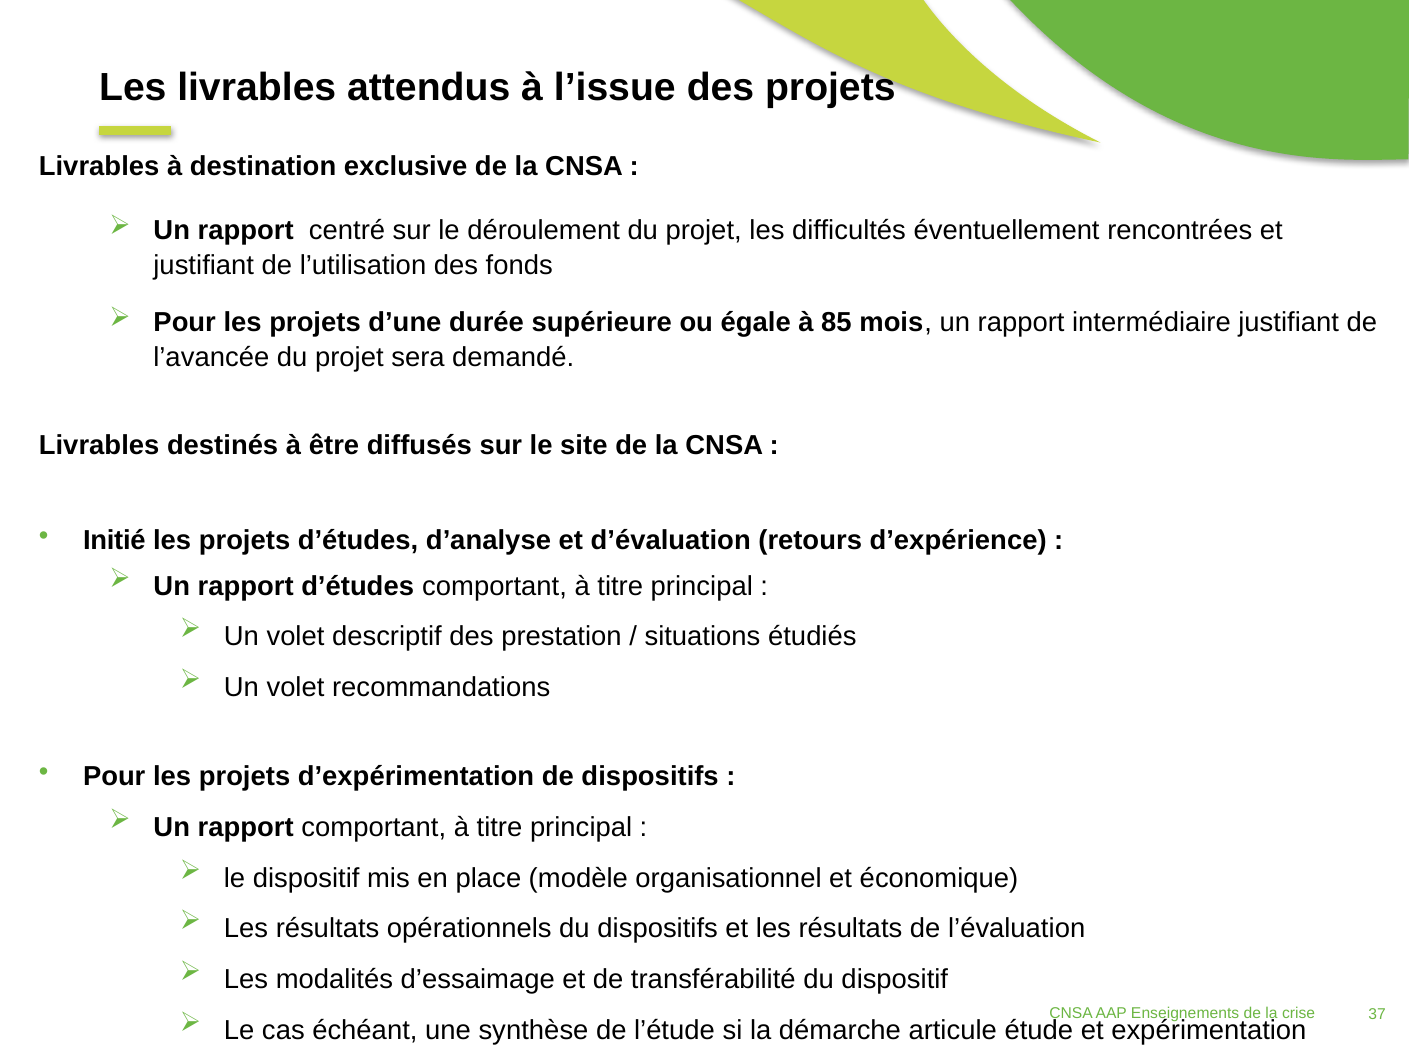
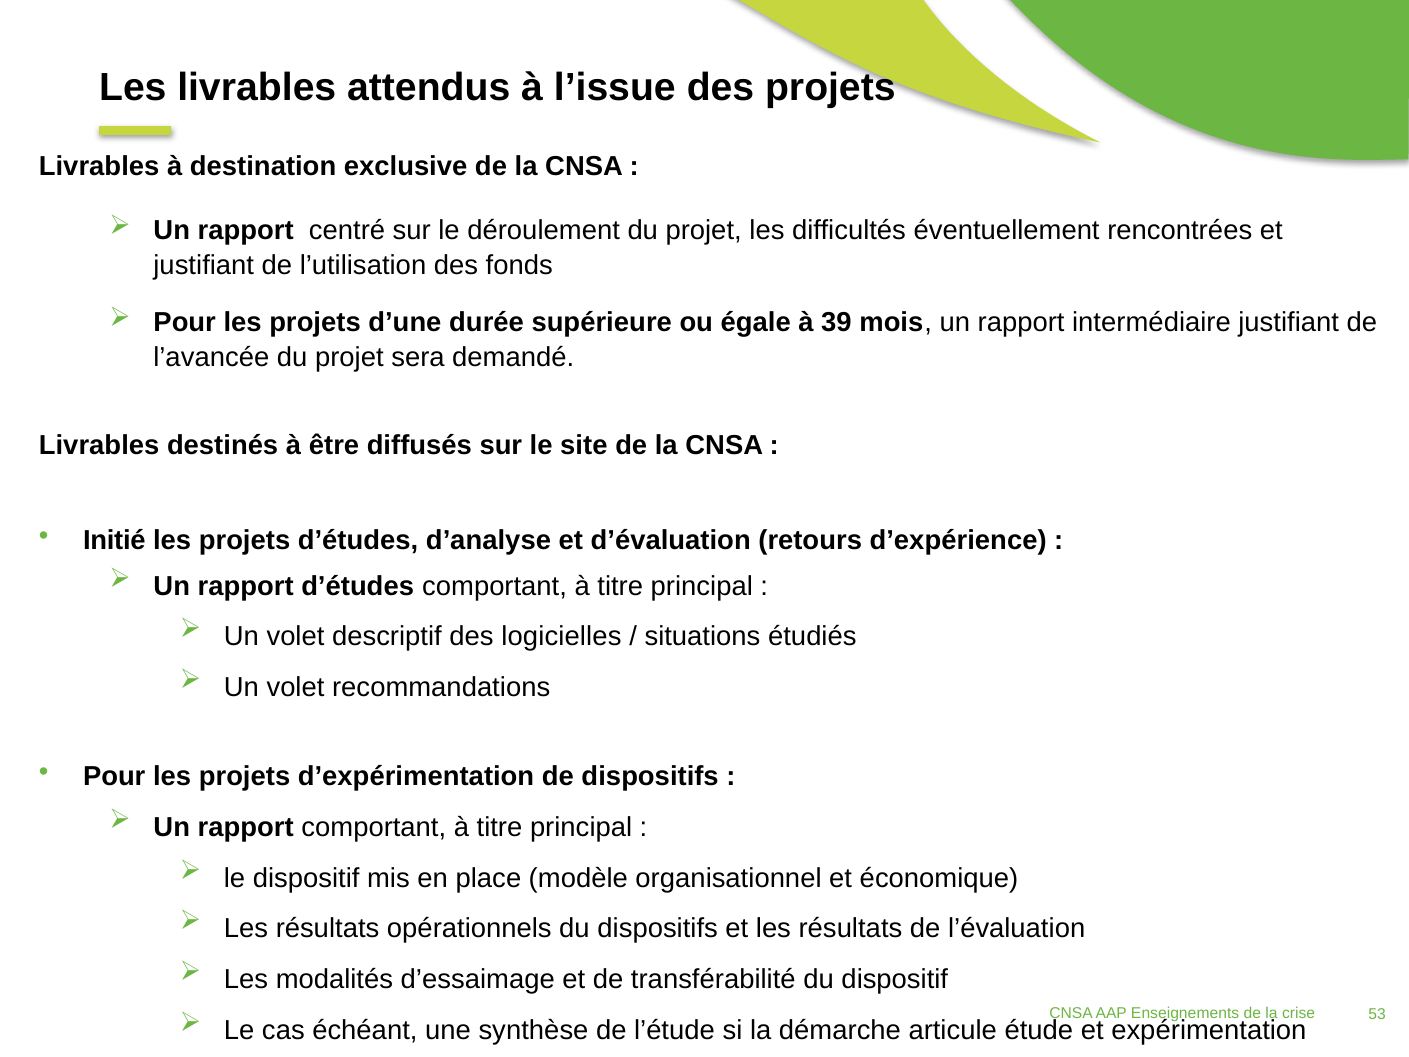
85: 85 -> 39 (836, 322)
prestation: prestation -> logicielles (561, 637)
37: 37 -> 53 (1377, 1014)
